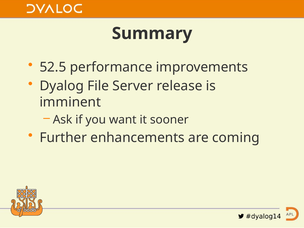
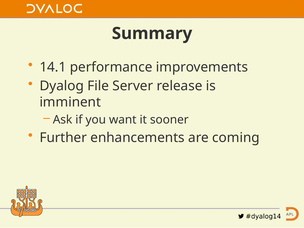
52.5: 52.5 -> 14.1 (53, 67)
